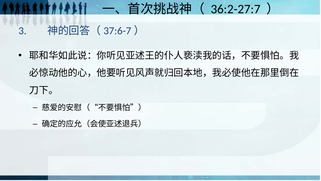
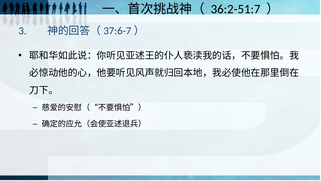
36:2-27:7: 36:2-27:7 -> 36:2-51:7 (236, 9)
